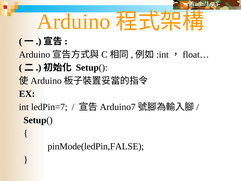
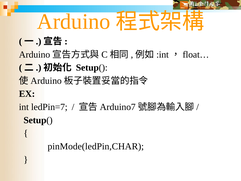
pinMode(ledPin,FALSE: pinMode(ledPin,FALSE -> pinMode(ledPin,CHAR (96, 146)
